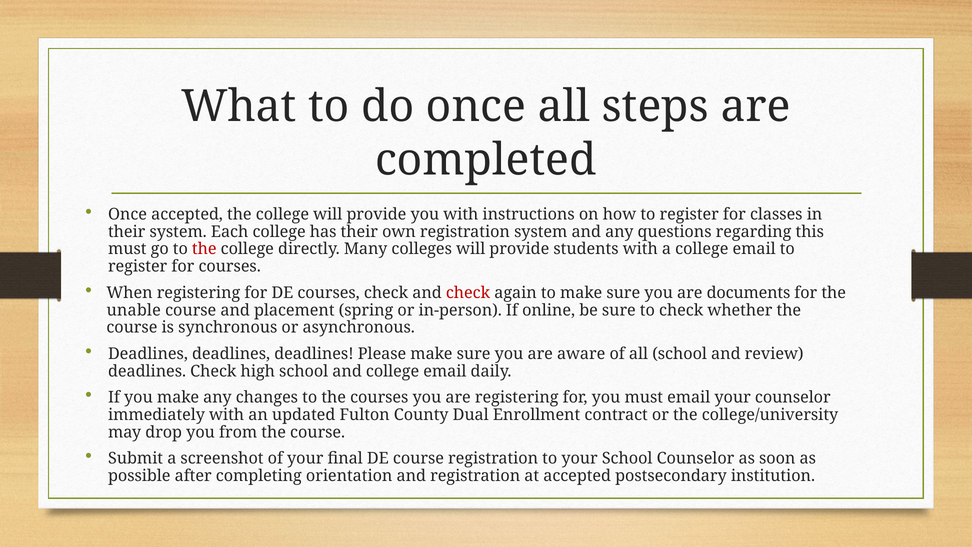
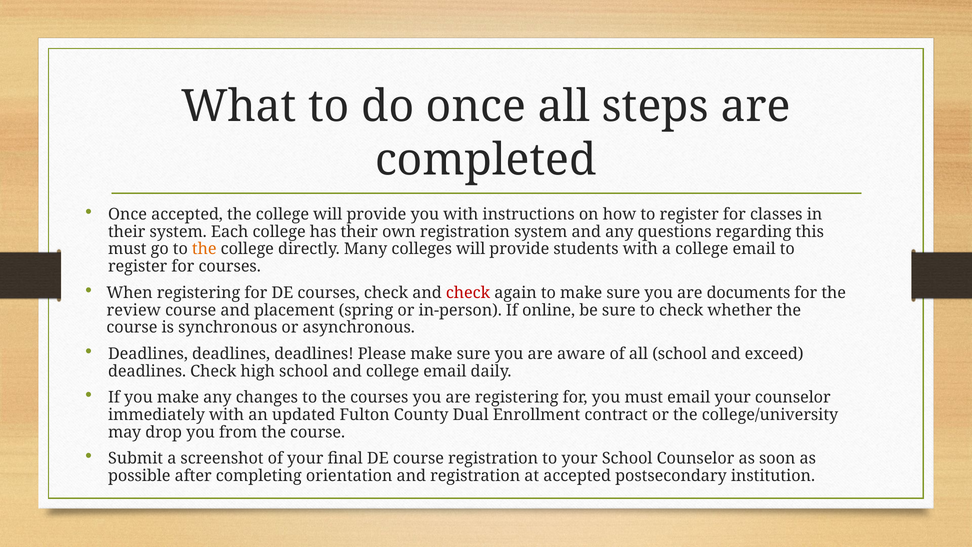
the colour: red -> orange (204, 249)
unable: unable -> review (134, 310)
review: review -> exceed (774, 354)
